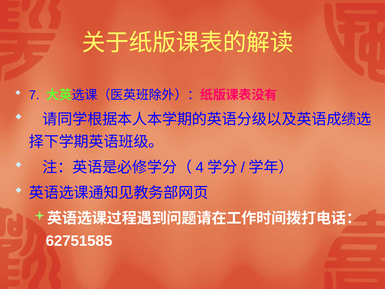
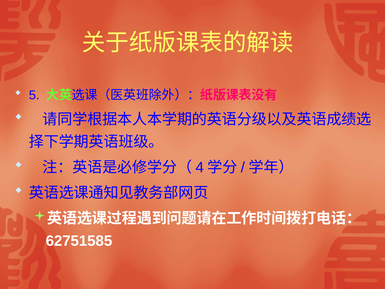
7: 7 -> 5 (34, 95)
